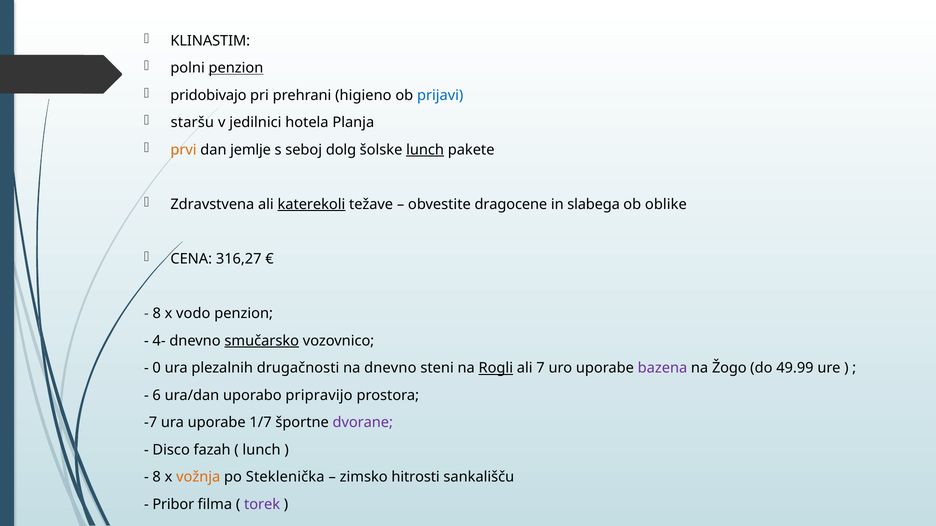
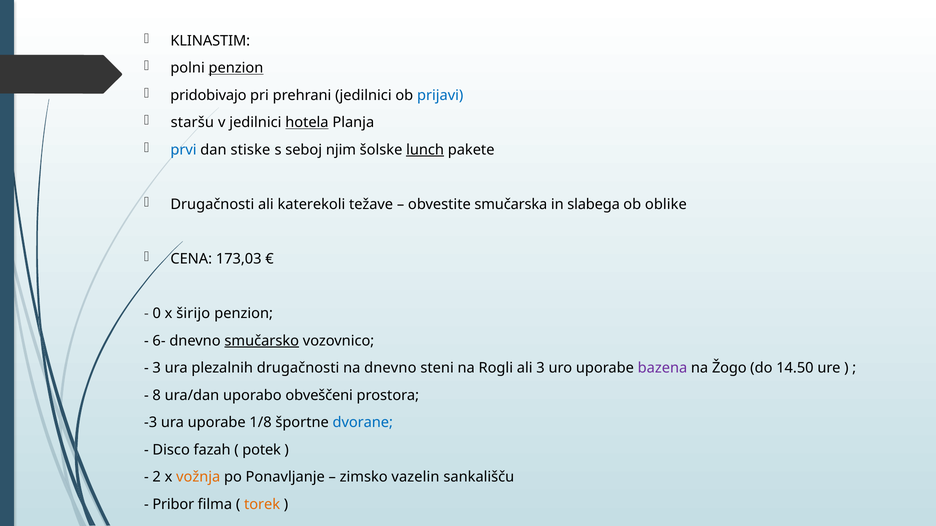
prehrani higieno: higieno -> jedilnici (363, 95)
hotela underline: none -> present (307, 123)
prvi colour: orange -> blue (184, 150)
jemlje: jemlje -> stiske (250, 150)
dolg: dolg -> njim (341, 150)
Zdravstvena: Zdravstvena -> Drugačnosti (212, 205)
katerekoli underline: present -> none (311, 205)
dragocene: dragocene -> smučarska (511, 205)
316,27: 316,27 -> 173,03 (239, 259)
8: 8 -> 0 (157, 314)
vodo: vodo -> širijo (193, 314)
4-: 4- -> 6- (159, 341)
0: 0 -> 3 (157, 368)
Rogli underline: present -> none (496, 368)
ali 7: 7 -> 3 (541, 368)
49.99: 49.99 -> 14.50 (795, 368)
6: 6 -> 8 (157, 396)
pripravijo: pripravijo -> obveščeni (319, 396)
-7: -7 -> -3 (151, 423)
1/7: 1/7 -> 1/8 (261, 423)
dvorane colour: purple -> blue (363, 423)
lunch: lunch -> potek (262, 450)
8: 8 -> 2 (157, 478)
Steklenička: Steklenička -> Ponavljanje (285, 478)
hitrosti: hitrosti -> vazelin (415, 478)
torek colour: purple -> orange (262, 505)
